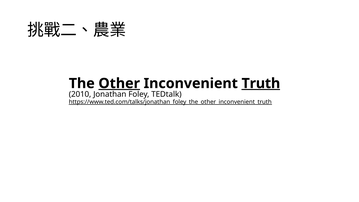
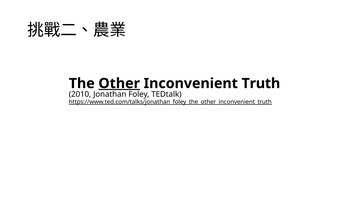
Truth underline: present -> none (261, 83)
